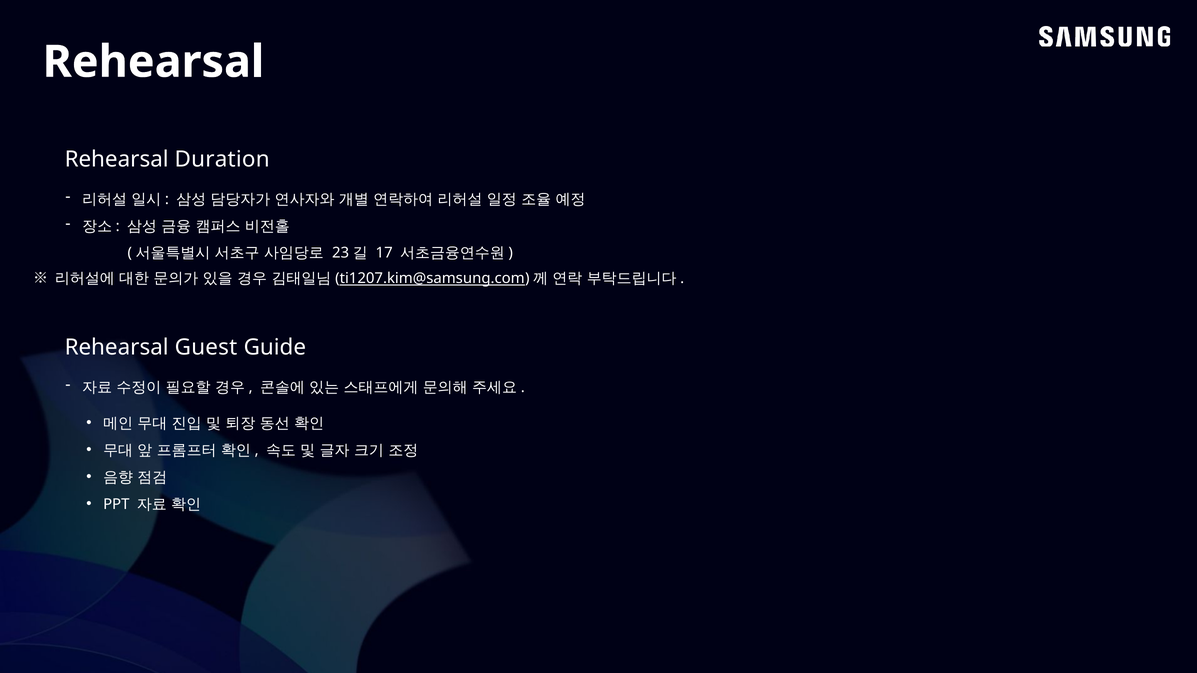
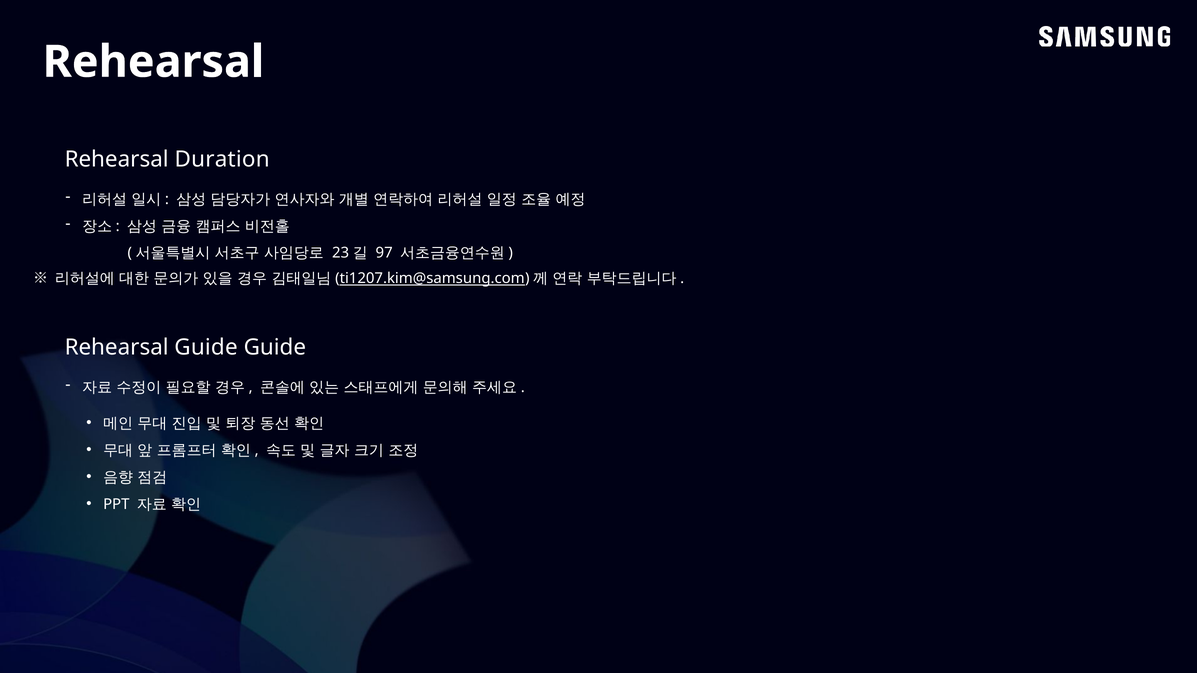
17: 17 -> 97 (384, 253)
Rehearsal Guest: Guest -> Guide (206, 347)
